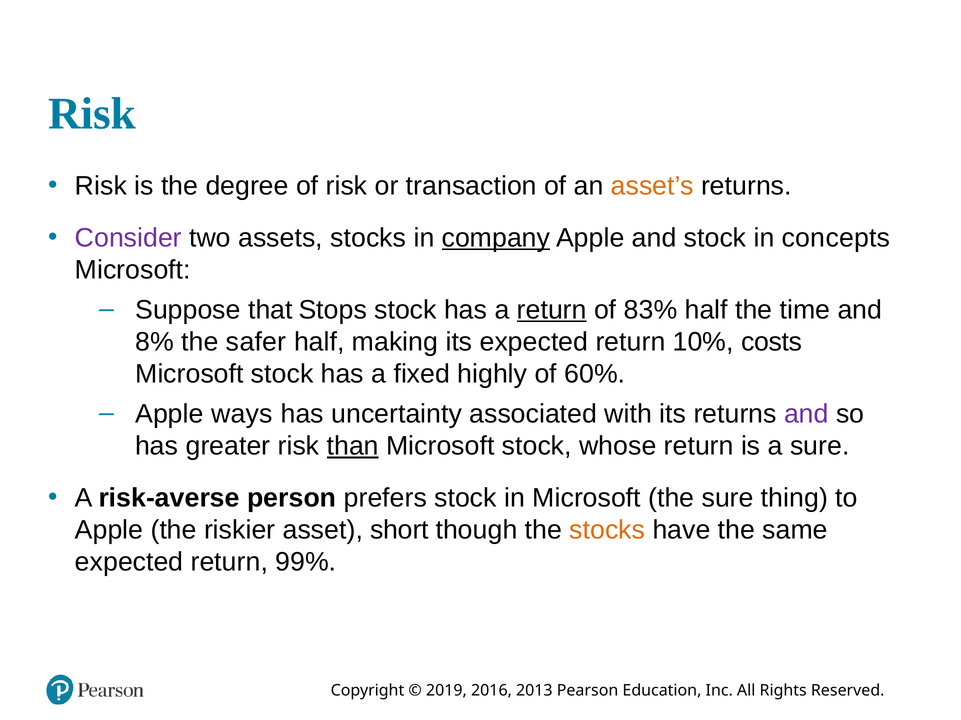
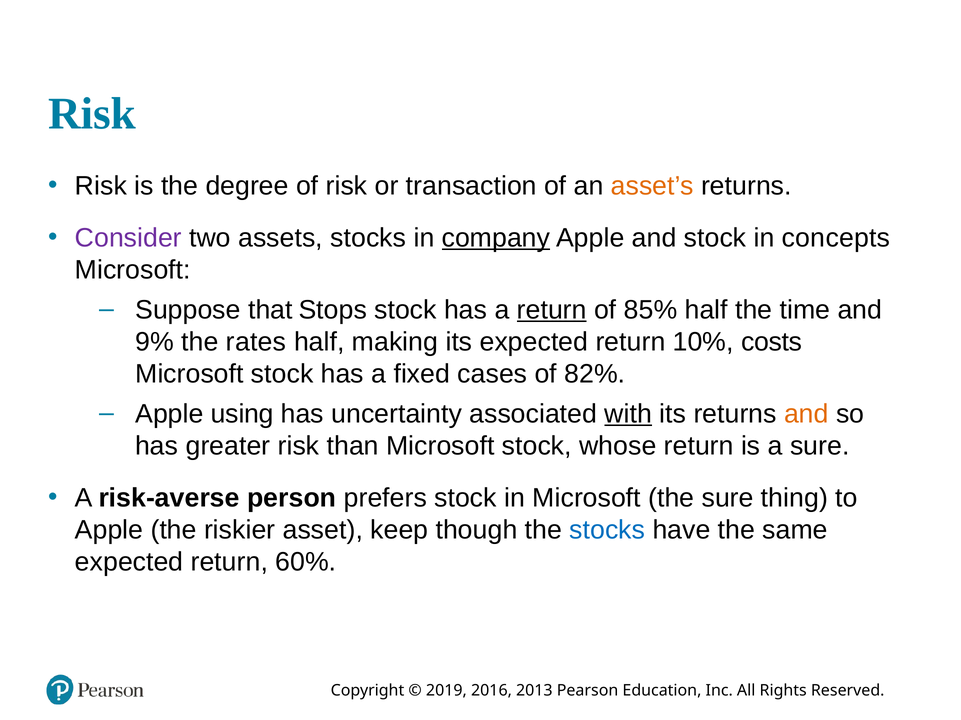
83%: 83% -> 85% (651, 310)
8%: 8% -> 9% (155, 342)
safer: safer -> rates (256, 342)
highly: highly -> cases (492, 374)
60%: 60% -> 82% (595, 374)
ways: ways -> using (242, 414)
with underline: none -> present (628, 414)
and colour: purple -> orange (806, 414)
than underline: present -> none (353, 446)
short: short -> keep (399, 531)
stocks colour: orange -> blue (607, 531)
99%: 99% -> 60% (306, 563)
